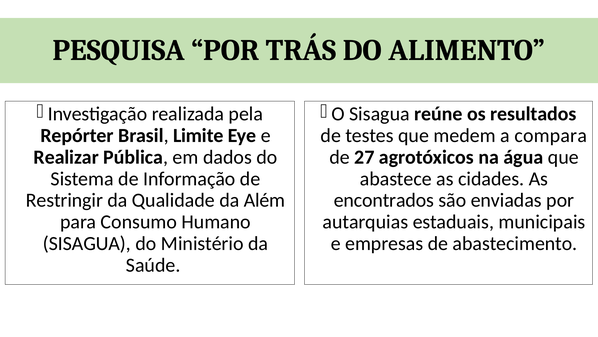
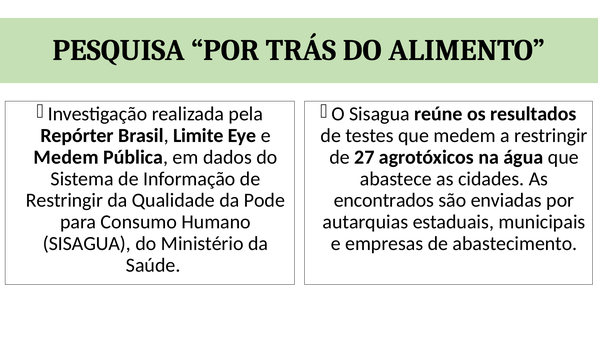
a compara: compara -> restringir (551, 135)
Realizar: Realizar -> Medem (66, 157)
Além: Além -> Pode (264, 200)
